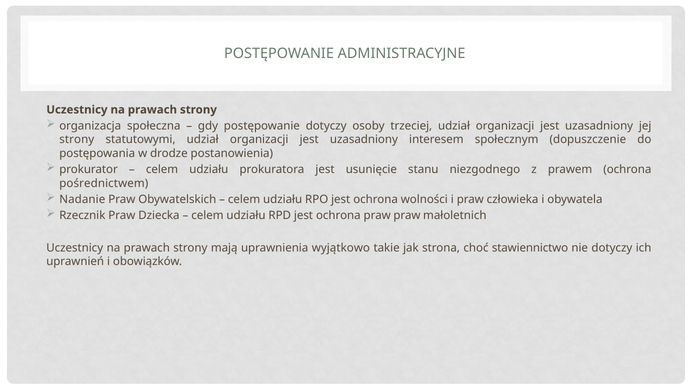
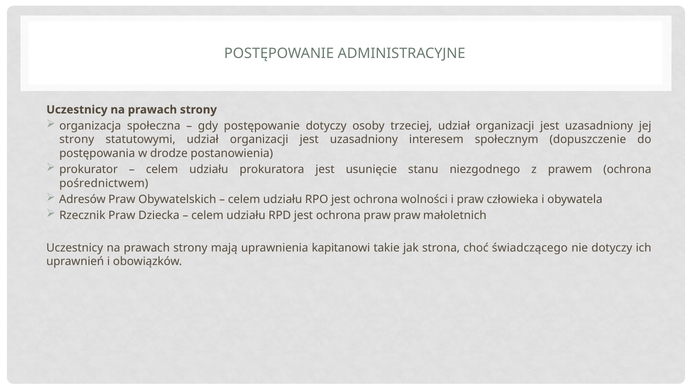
Nadanie: Nadanie -> Adresów (82, 200)
wyjątkowo: wyjątkowo -> kapitanowi (341, 248)
stawiennictwo: stawiennictwo -> świadczącego (530, 248)
